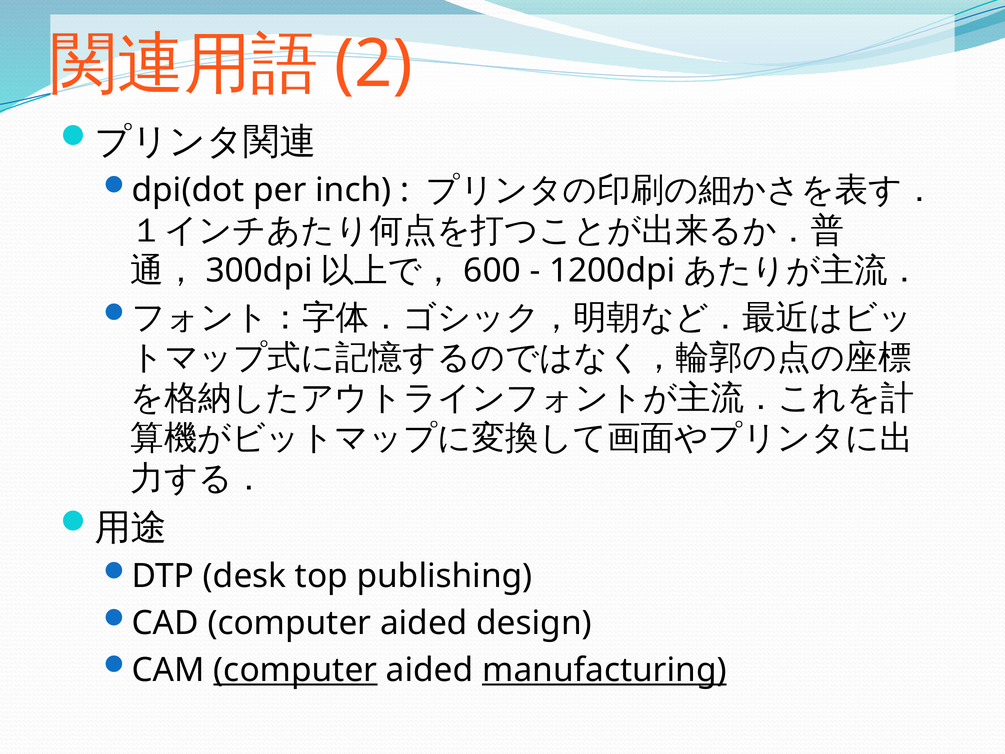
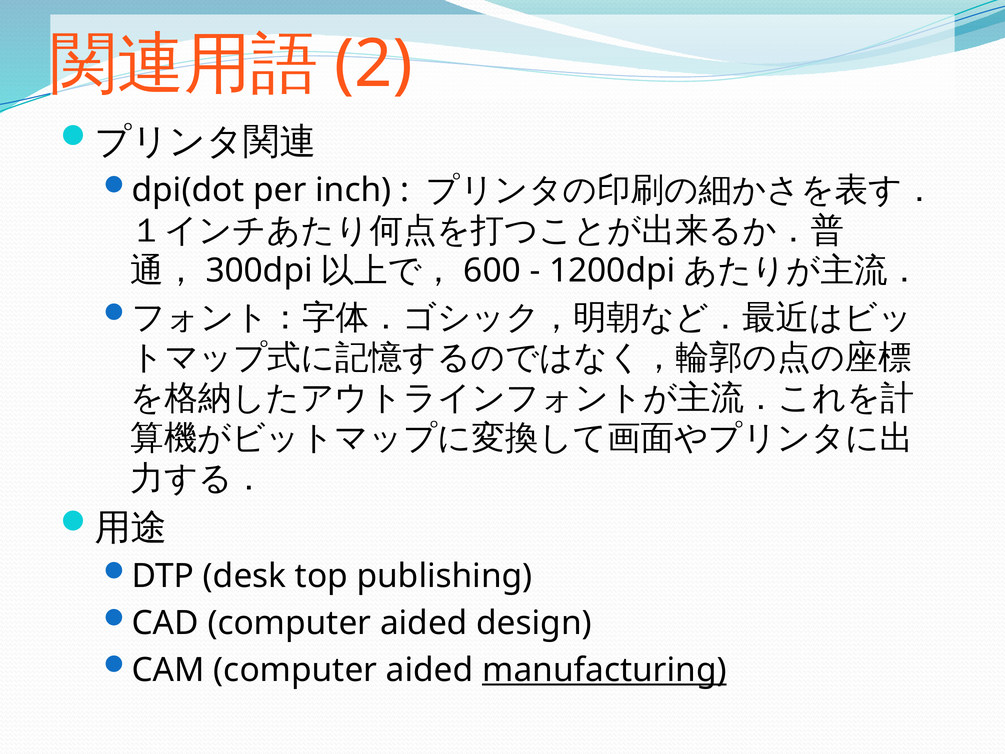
computer underline: present -> none (295, 670)
